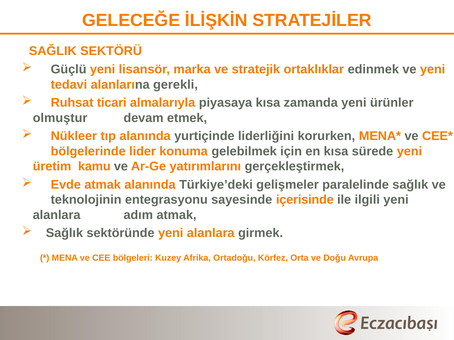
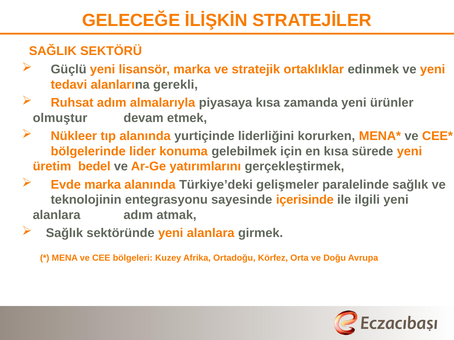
Ruhsat ticari: ticari -> adım (112, 103)
kamu: kamu -> bedel (94, 167)
Evde atmak: atmak -> marka (103, 185)
